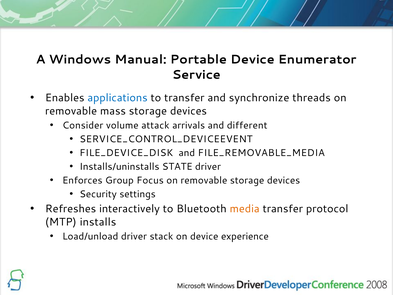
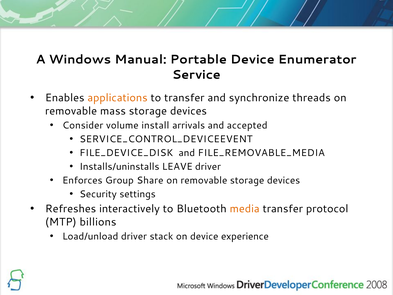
applications colour: blue -> orange (118, 98)
attack: attack -> install (155, 125)
different: different -> accepted (247, 125)
STATE: STATE -> LEAVE (177, 166)
Focus: Focus -> Share (150, 180)
installs: installs -> billions (98, 222)
